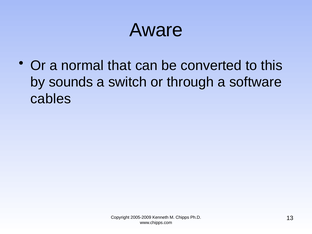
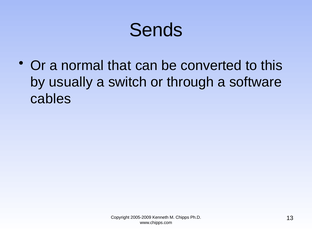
Aware: Aware -> Sends (156, 30)
sounds: sounds -> usually (71, 82)
